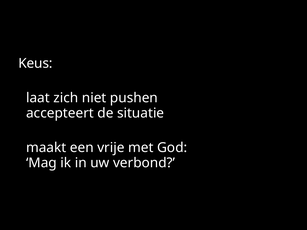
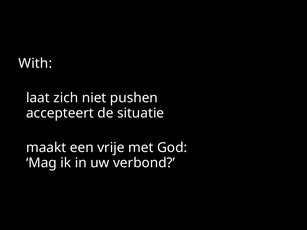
Keus: Keus -> With (35, 63)
